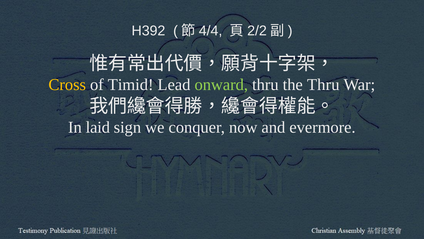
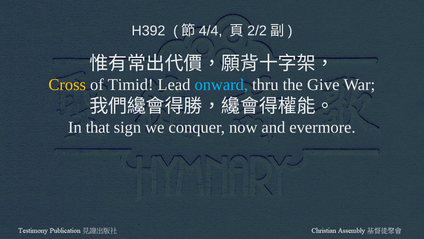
onward colour: light green -> light blue (221, 85)
the Thru: Thru -> Give (323, 85)
laid: laid -> that (98, 127)
